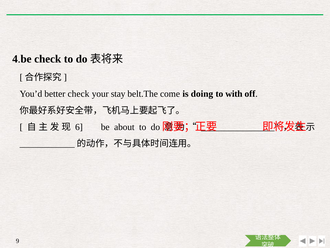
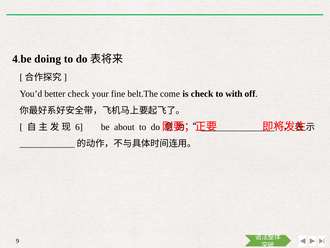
4.be check: check -> doing (48, 59)
stay: stay -> fine (118, 94)
is doing: doing -> check (202, 94)
